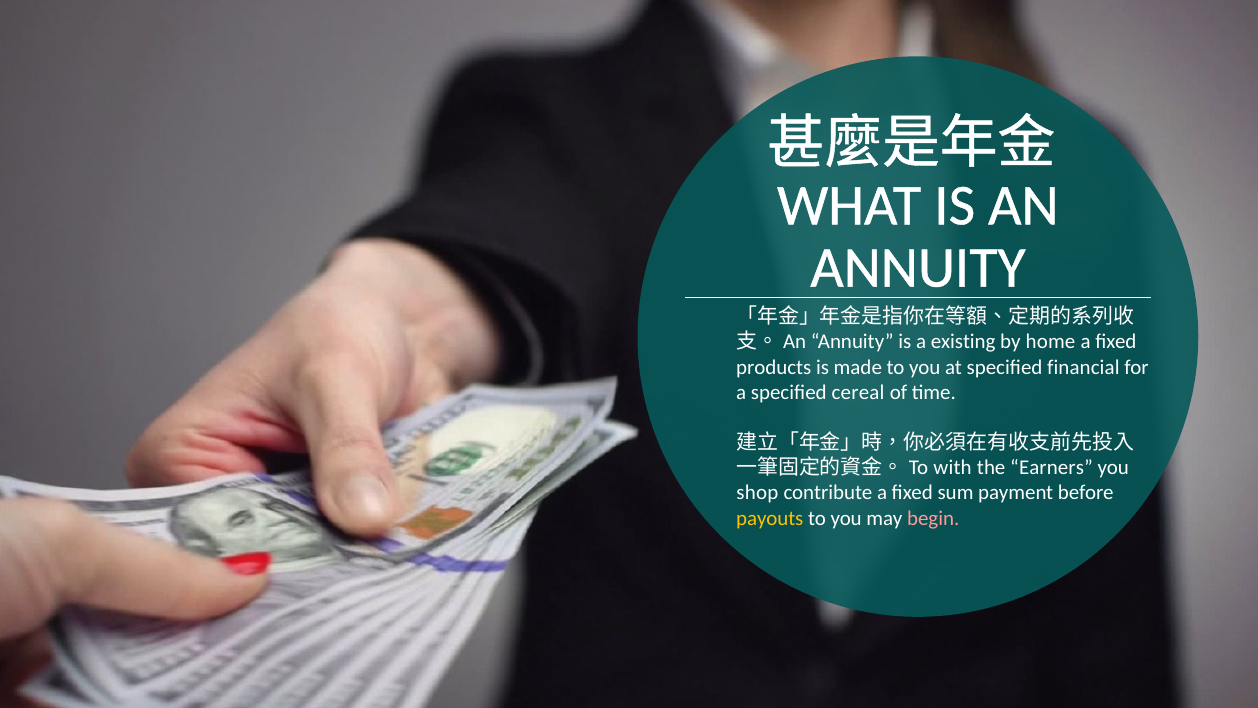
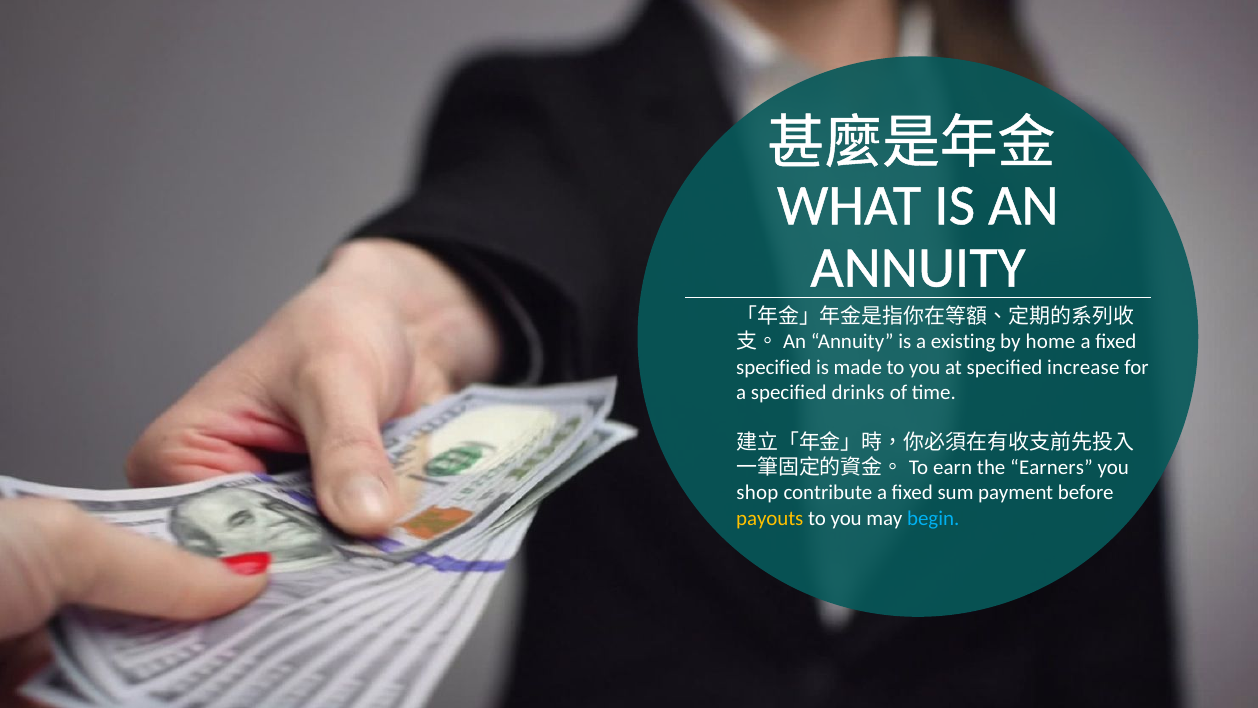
products: products -> specified (774, 367)
financial: financial -> increase (1083, 367)
cereal: cereal -> drinks (858, 392)
with: with -> earn (953, 468)
begin colour: pink -> light blue (933, 518)
